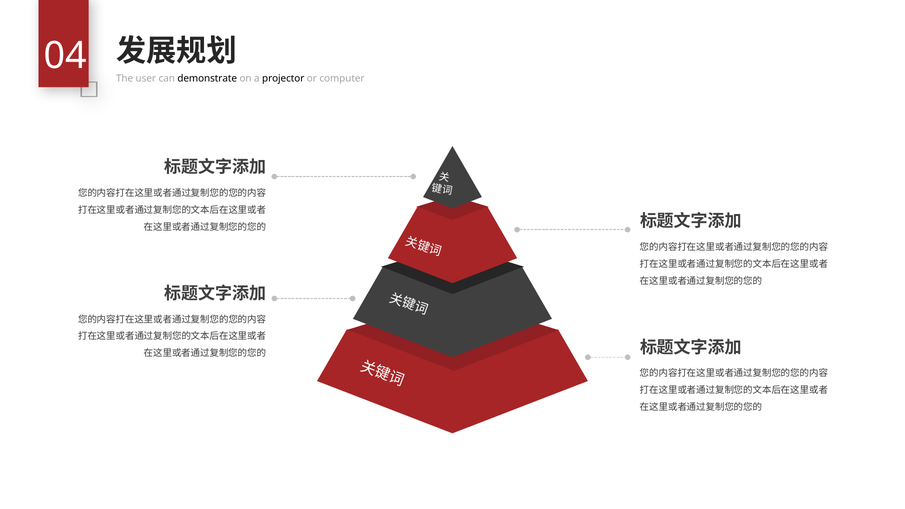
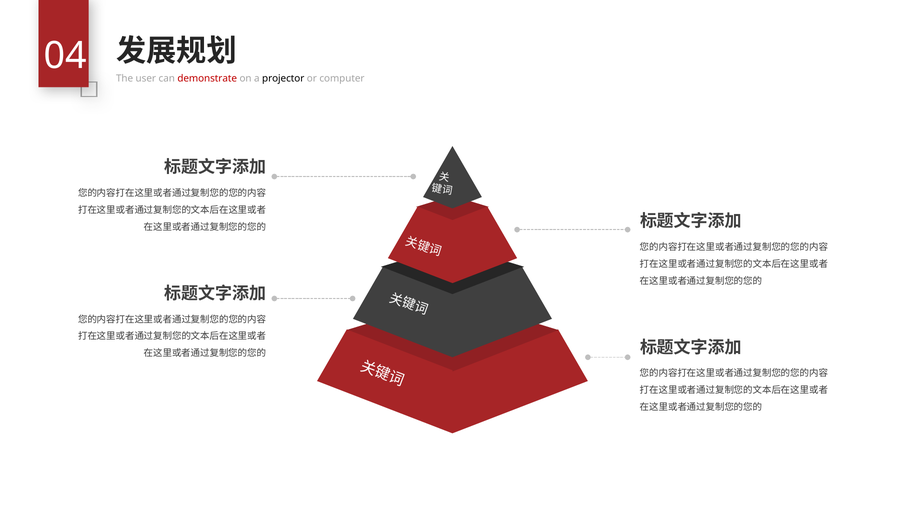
demonstrate colour: black -> red (207, 78)
